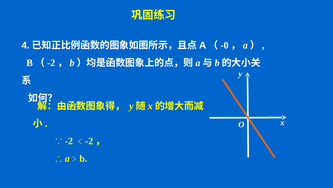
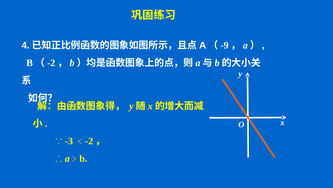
-0: -0 -> -9 (225, 45)
-2: -2 -> -3 (69, 141)
